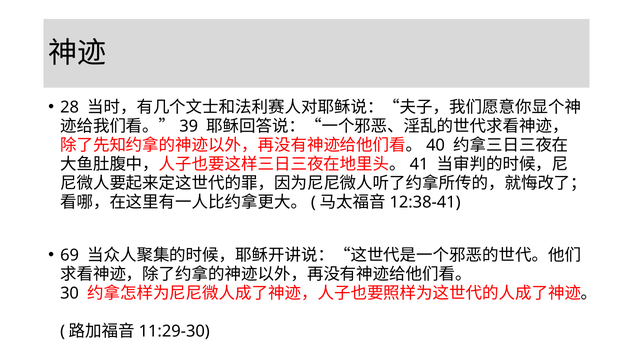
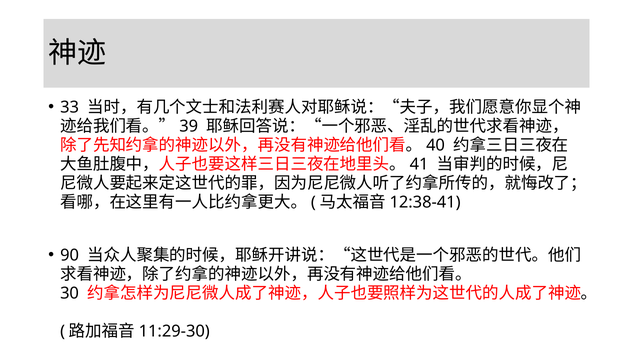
28: 28 -> 33 (70, 107)
69: 69 -> 90 (70, 255)
